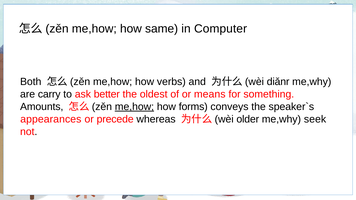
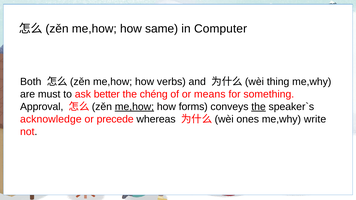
diǎnr: diǎnr -> thing (278, 82)
carry: carry -> must (49, 94)
oldest: oldest -> chéng (154, 94)
Amounts: Amounts -> Approval (42, 107)
the underline: none -> present (259, 107)
appearances: appearances -> acknowledge (51, 119)
older: older -> ones (248, 119)
seek: seek -> write (315, 119)
